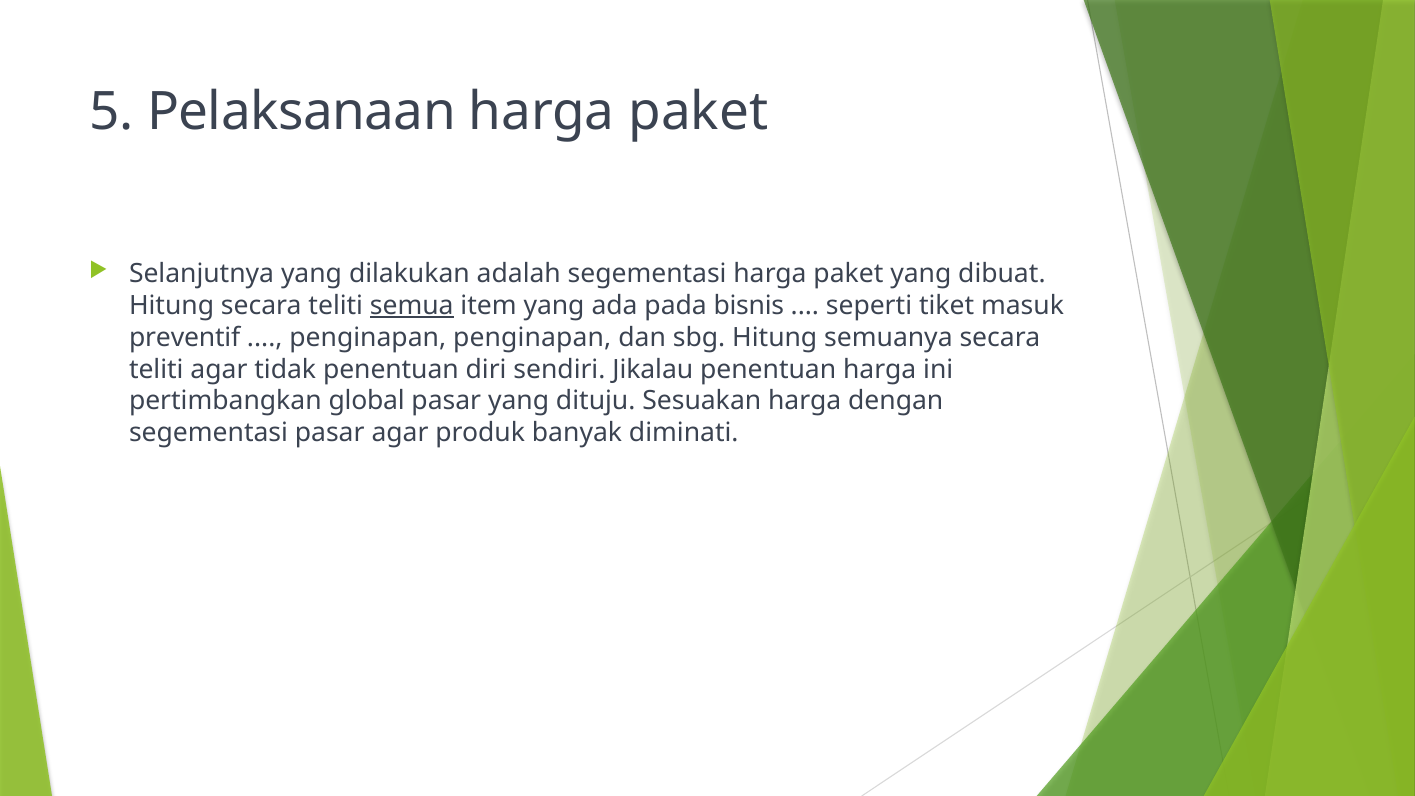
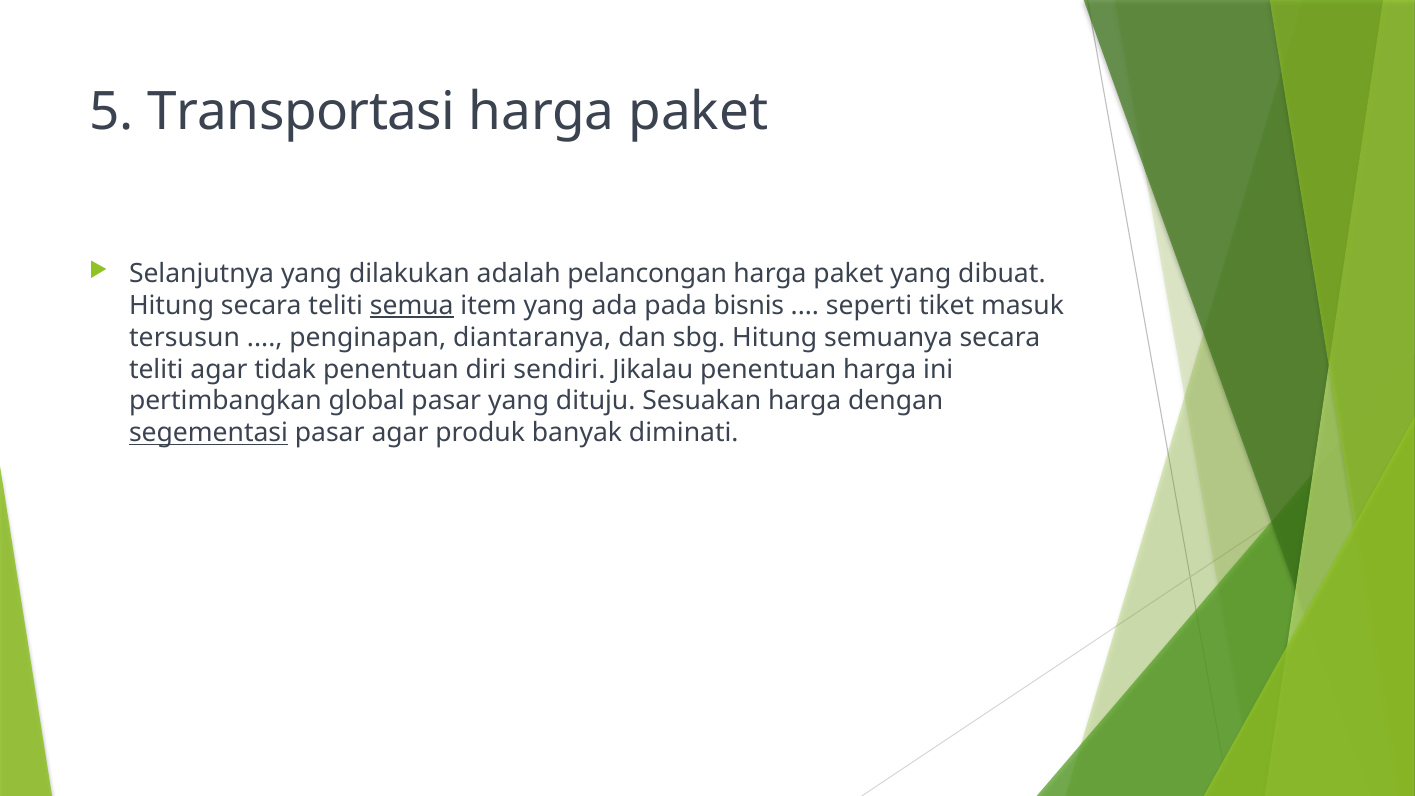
Pelaksanaan: Pelaksanaan -> Transportasi (301, 112)
adalah segementasi: segementasi -> pelancongan (647, 274)
preventif: preventif -> tersusun (185, 338)
penginapan penginapan: penginapan -> diantaranya (532, 338)
segementasi underline: none -> present (209, 433)
